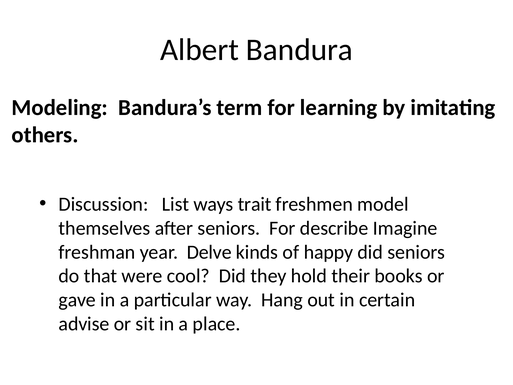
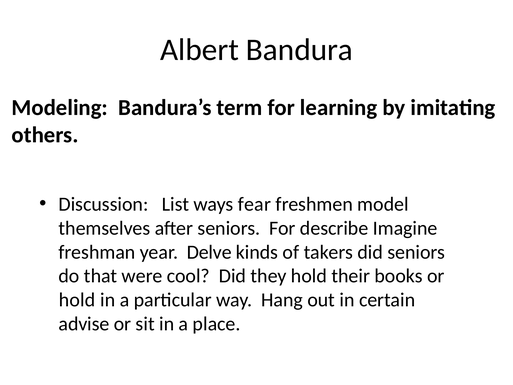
trait: trait -> fear (254, 204)
happy: happy -> takers (328, 252)
gave: gave -> hold (77, 300)
